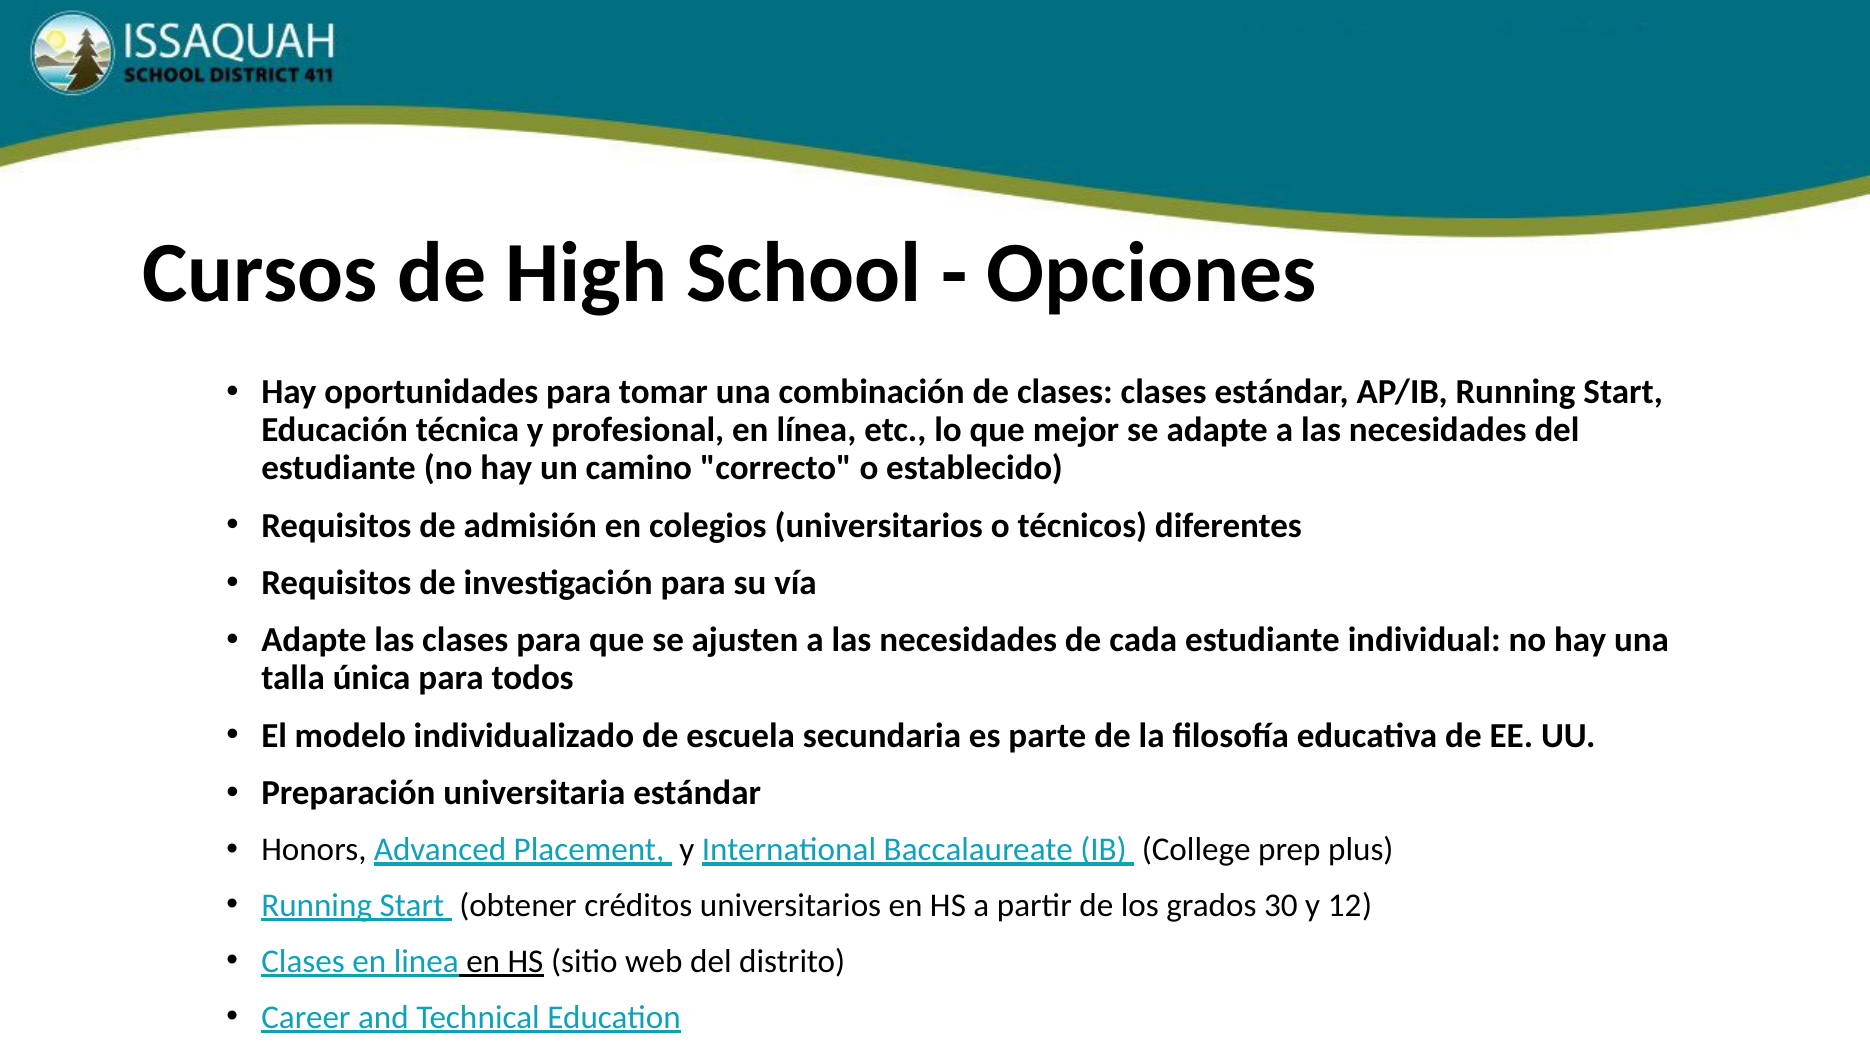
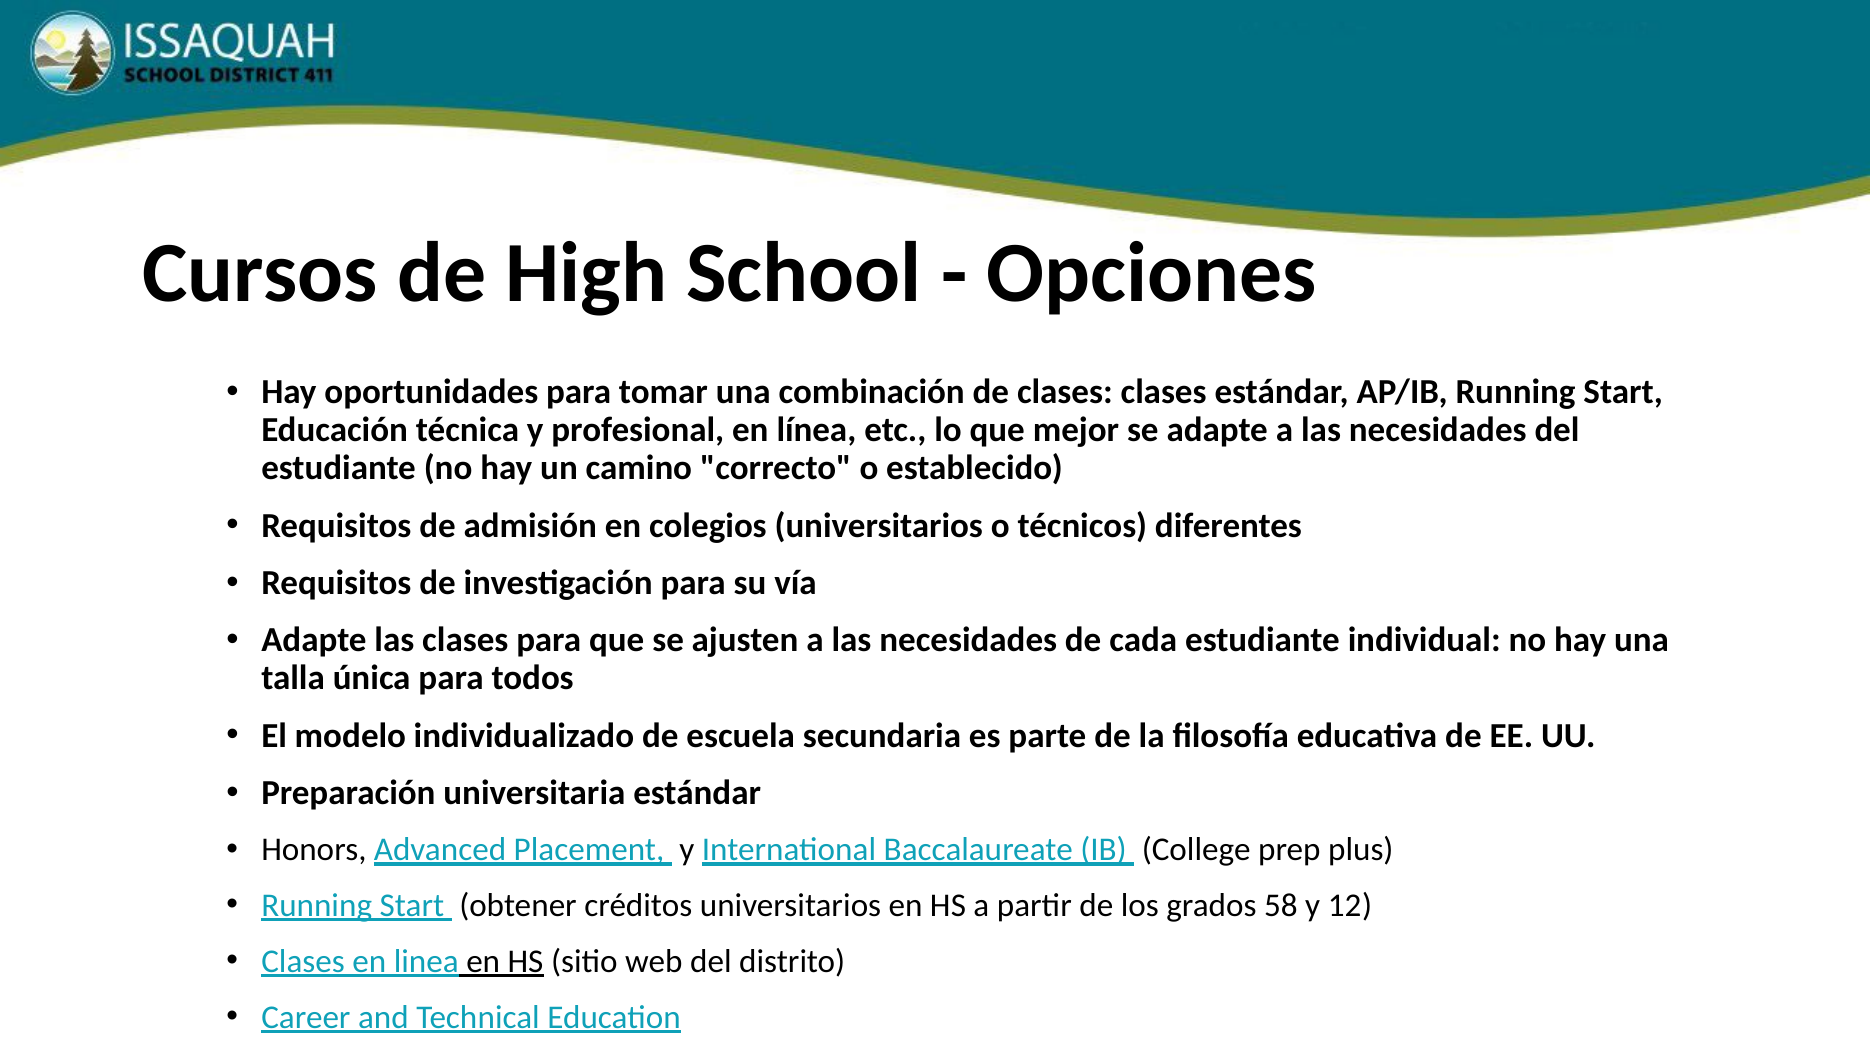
30: 30 -> 58 (1281, 905)
